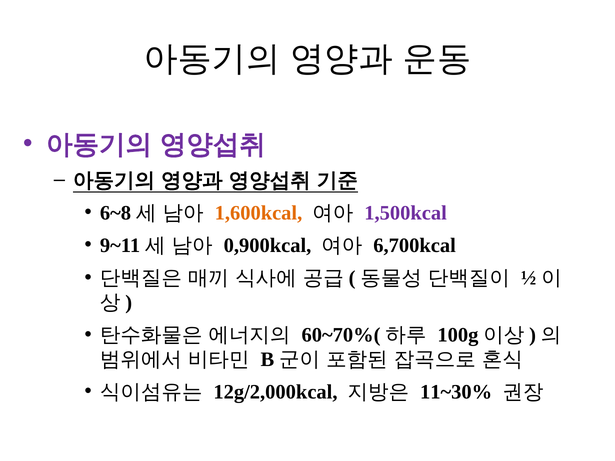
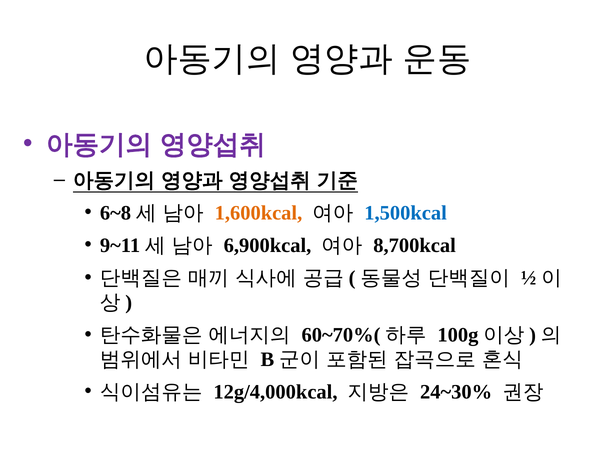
1,500kcal colour: purple -> blue (406, 213)
0,900kcal: 0,900kcal -> 6,900kcal (267, 246)
6,700kcal: 6,700kcal -> 8,700kcal (415, 246)
12g/2,000kcal: 12g/2,000kcal -> 12g/4,000kcal (275, 392)
11~30%: 11~30% -> 24~30% (456, 392)
